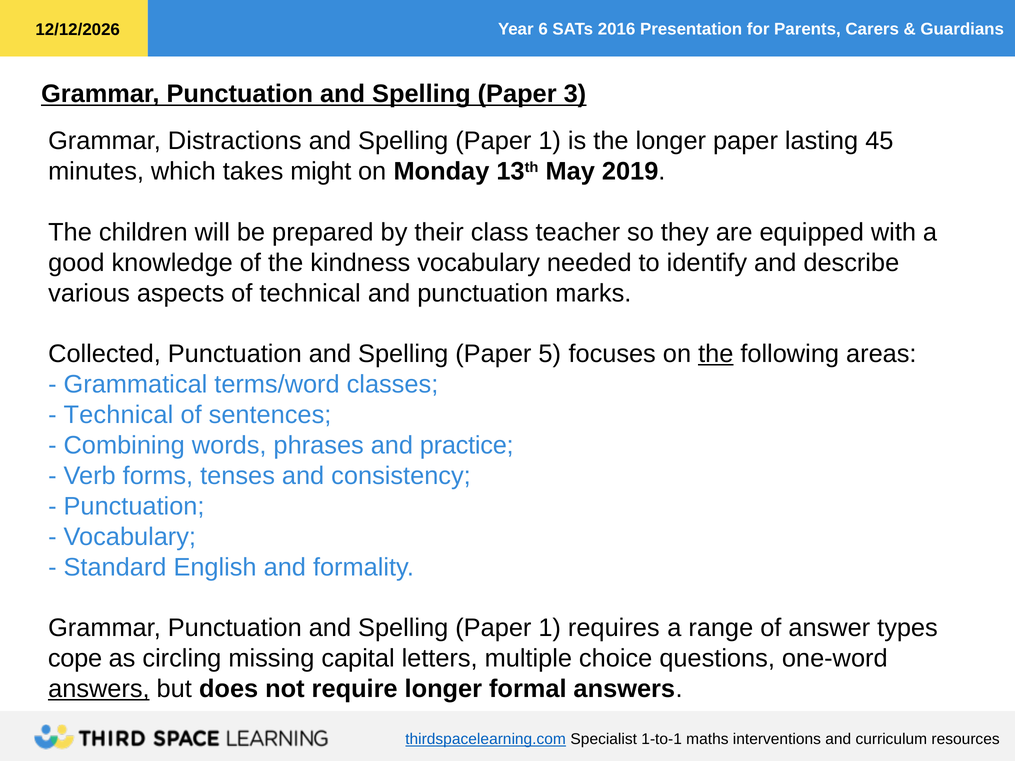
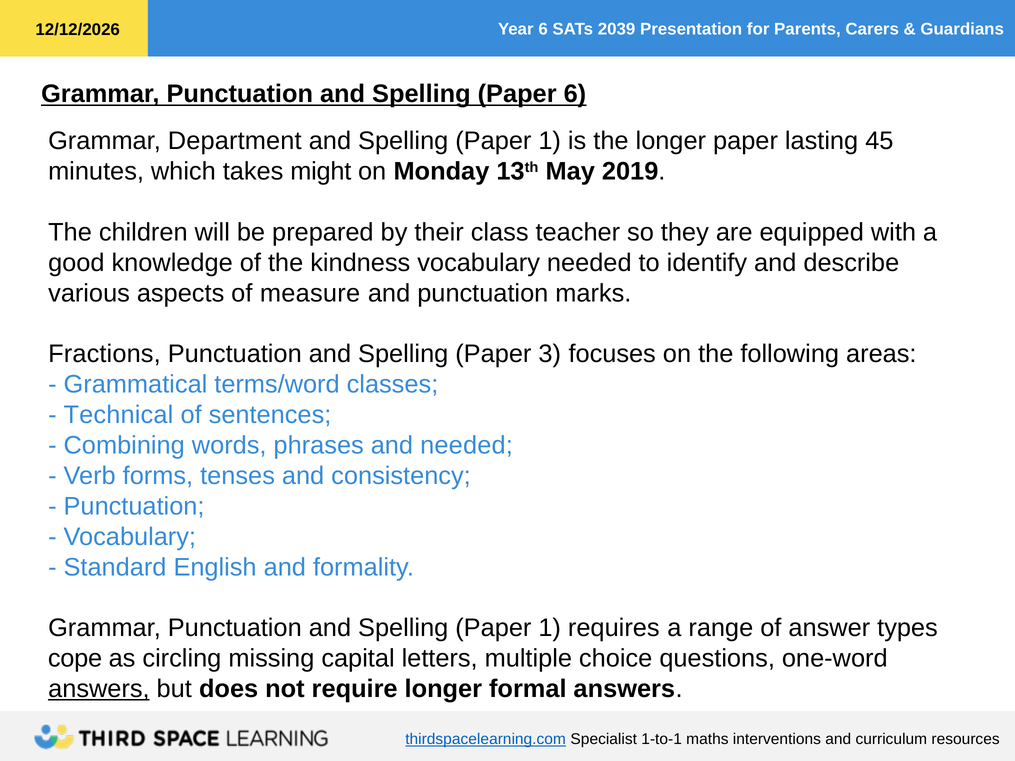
2016: 2016 -> 2039 (617, 29)
Paper 3: 3 -> 6 (575, 94)
Distractions: Distractions -> Department (235, 141)
of technical: technical -> measure (310, 293)
Collected: Collected -> Fractions (104, 354)
5: 5 -> 3 (550, 354)
the underline: present -> none (716, 354)
and practice: practice -> needed (467, 446)
